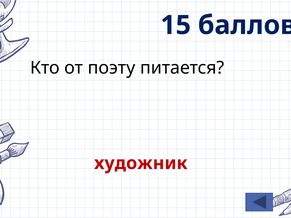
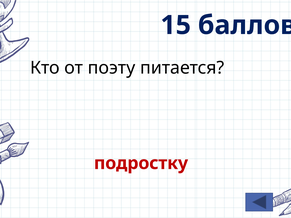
художник: художник -> подростку (141, 163)
